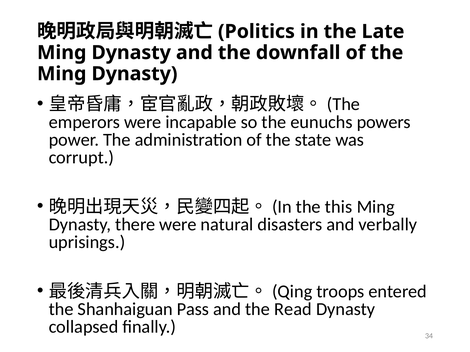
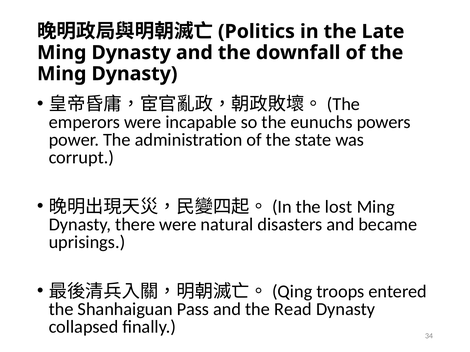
this: this -> lost (339, 207)
verbally: verbally -> became (388, 225)
